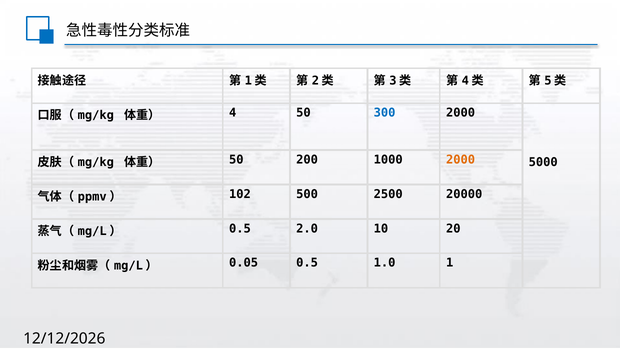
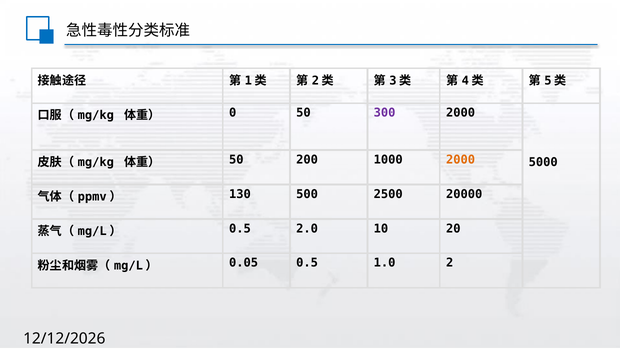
4: 4 -> 0 (233, 113)
300 colour: blue -> purple (385, 113)
102: 102 -> 130 (240, 194)
1: 1 -> 2 (450, 263)
